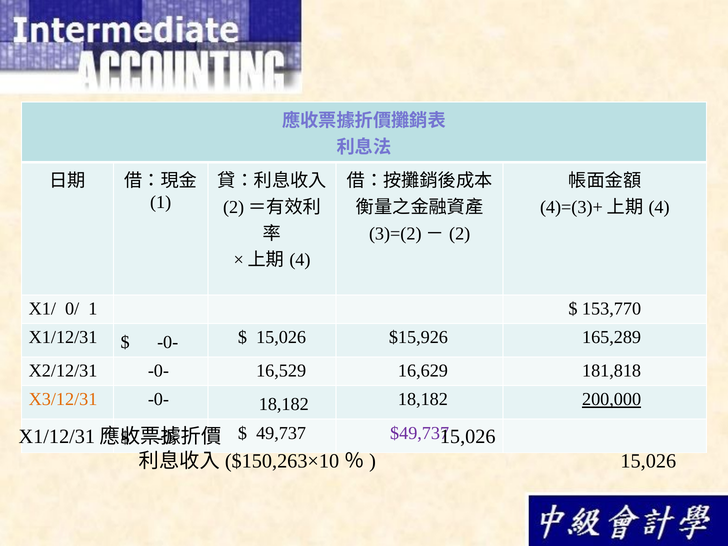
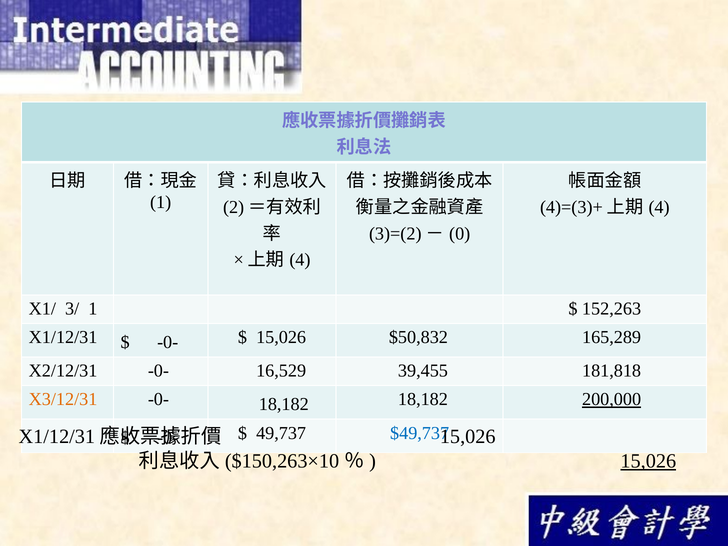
2: 2 -> 0 (460, 234)
0/: 0/ -> 3/ (72, 309)
153,770: 153,770 -> 152,263 (612, 309)
$15,926: $15,926 -> $50,832 (418, 337)
16,629: 16,629 -> 39,455 (423, 371)
$49,737 colour: purple -> blue (420, 433)
15,026 underline: none -> present (648, 461)
